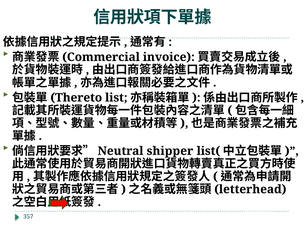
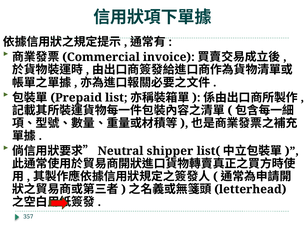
Thereto: Thereto -> Prepaid (76, 98)
